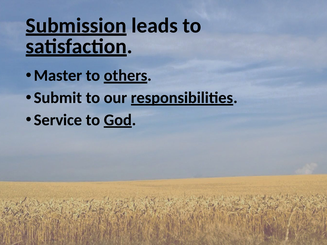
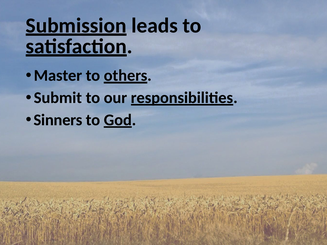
Service: Service -> Sinners (58, 120)
